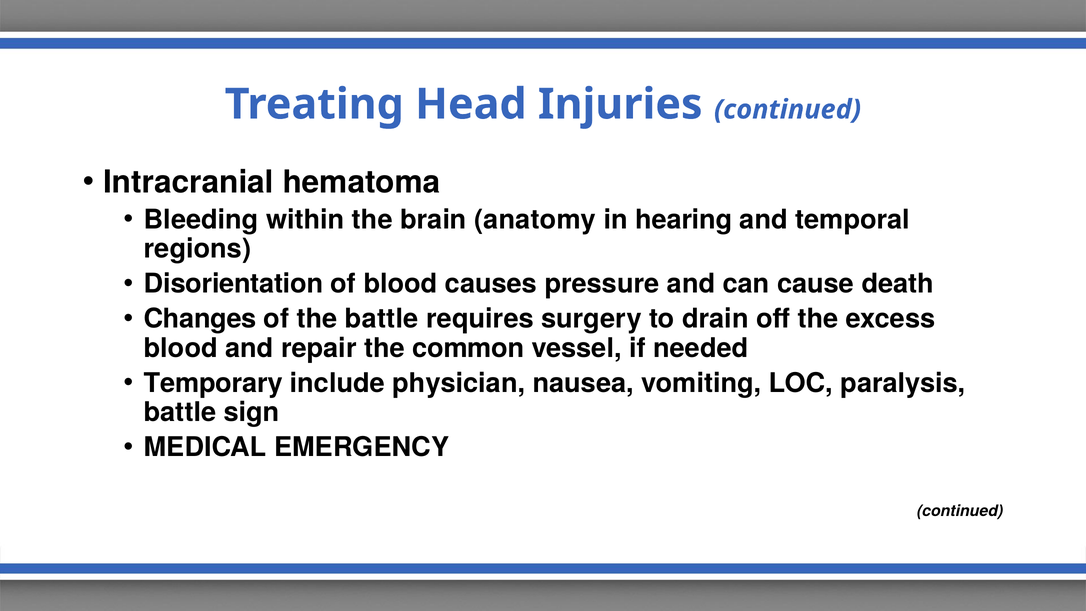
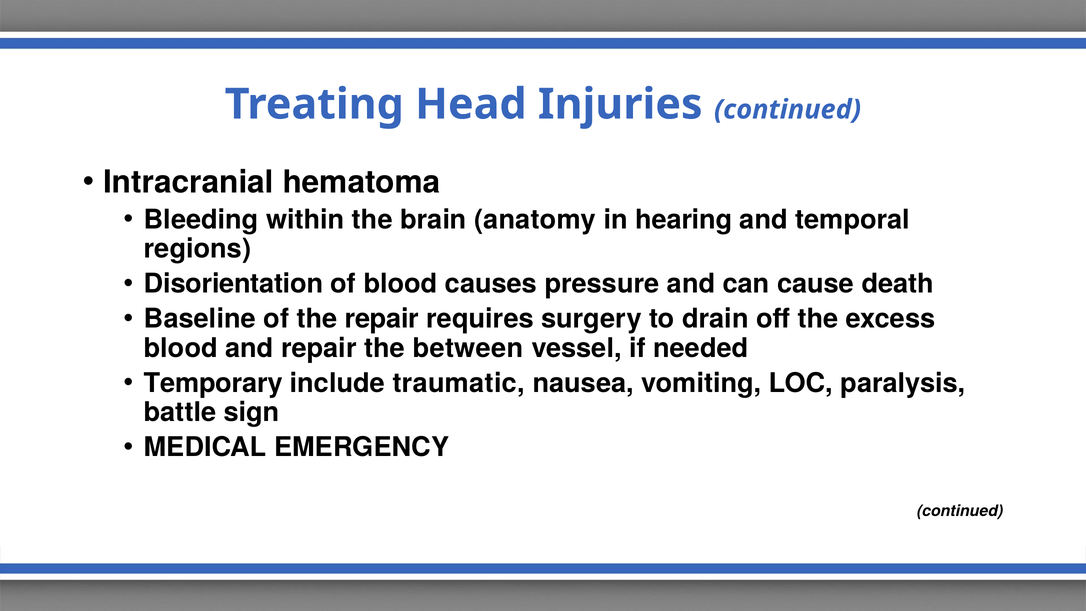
Changes: Changes -> Baseline (200, 319)
the battle: battle -> repair (382, 319)
common: common -> between (468, 348)
physician: physician -> traumatic (459, 383)
